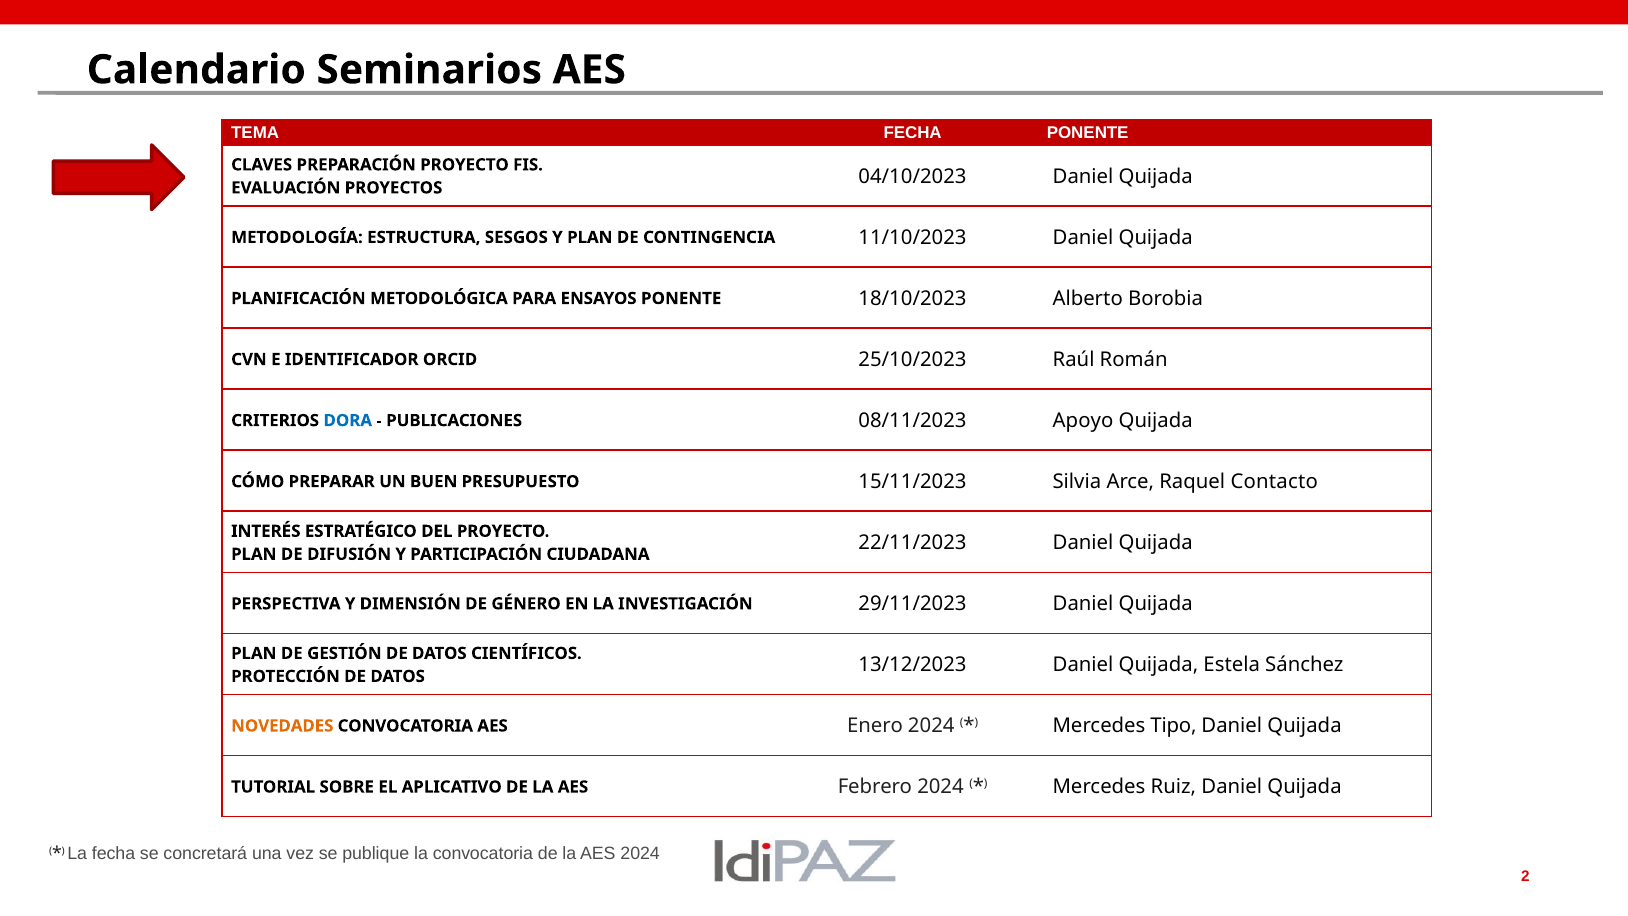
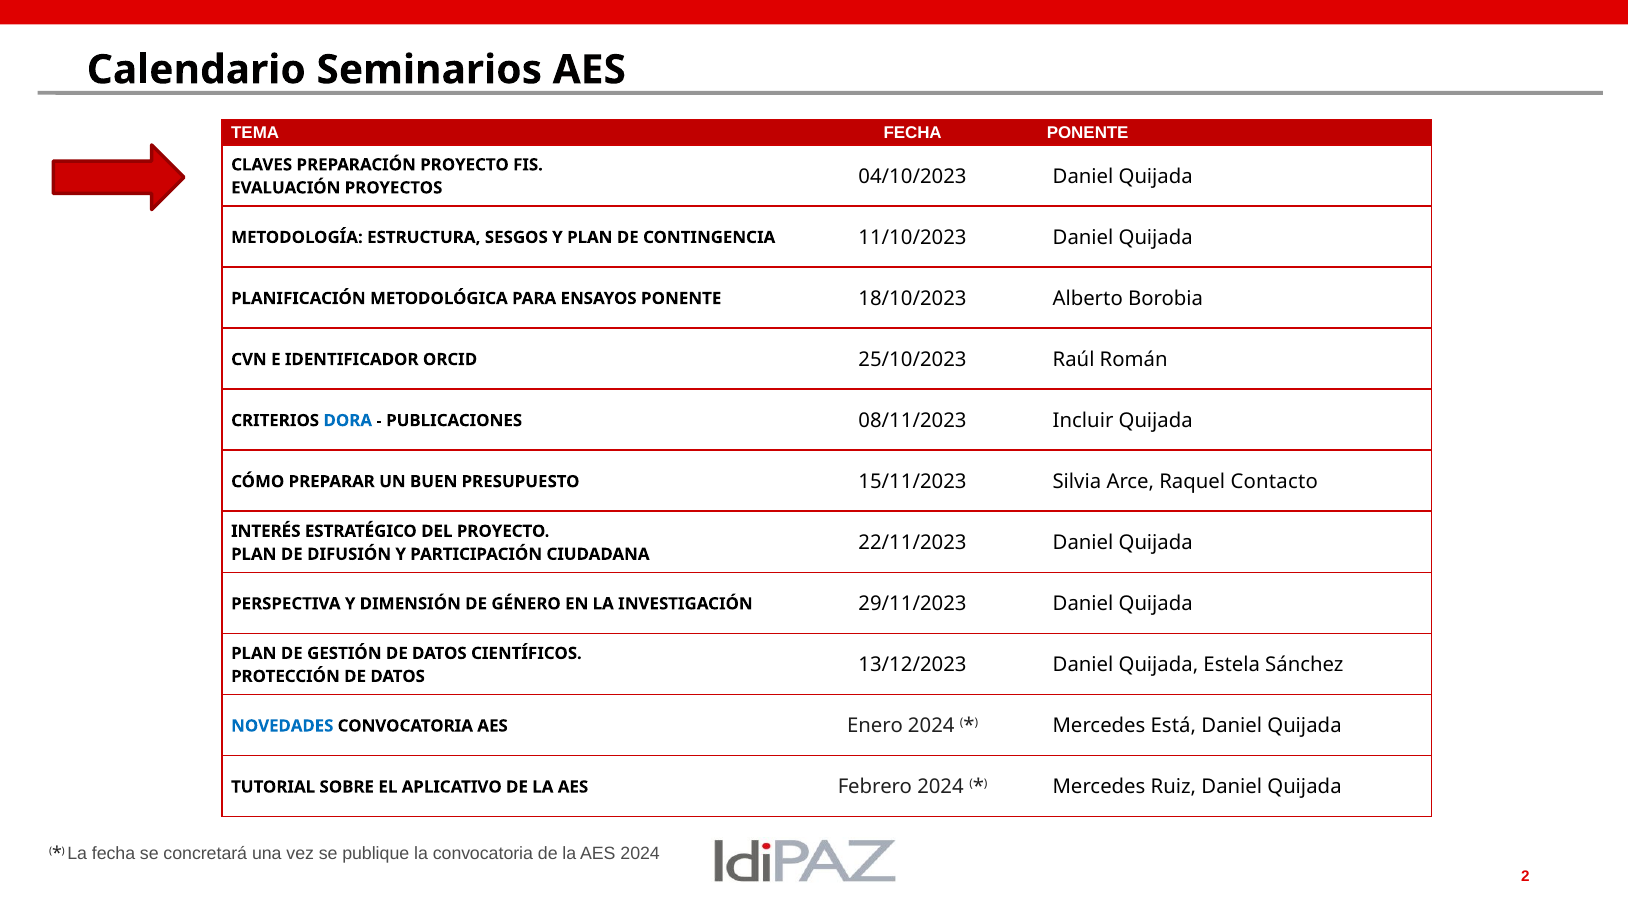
Apoyo: Apoyo -> Incluir (1083, 421)
NOVEDADES colour: orange -> blue (282, 726)
Tipo: Tipo -> Está (1173, 726)
